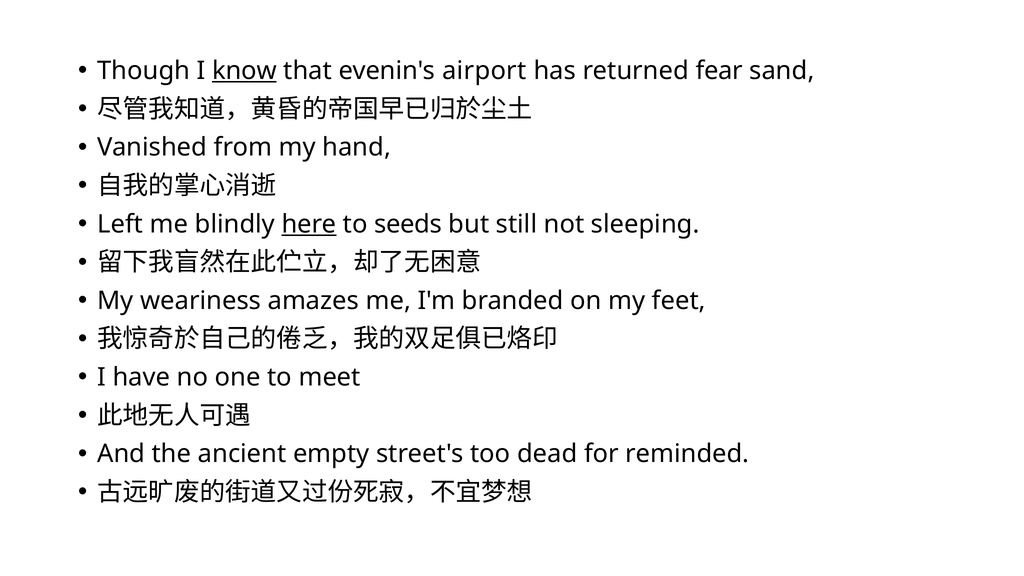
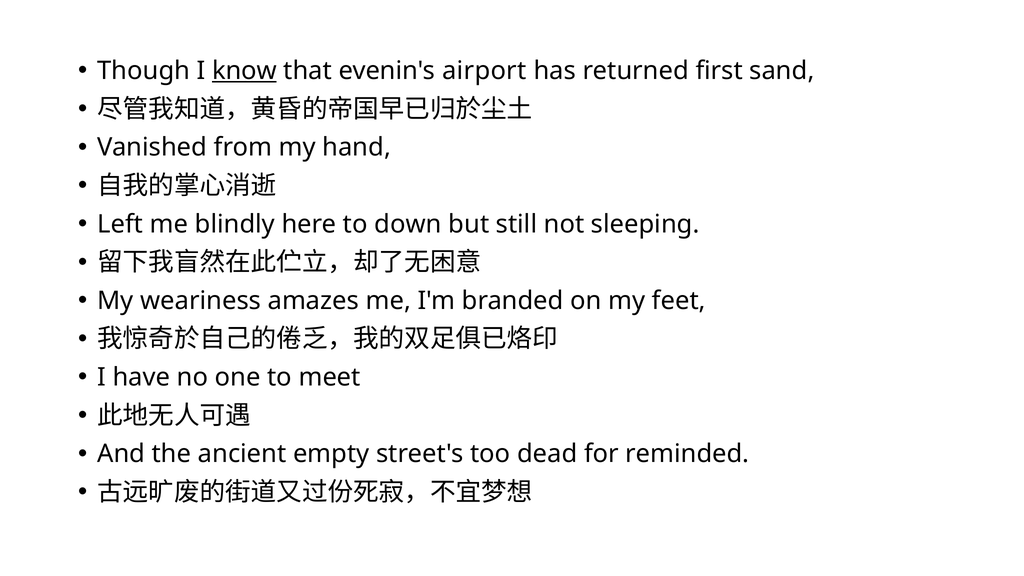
fear: fear -> first (719, 71)
here underline: present -> none (309, 224)
seeds: seeds -> down (408, 224)
